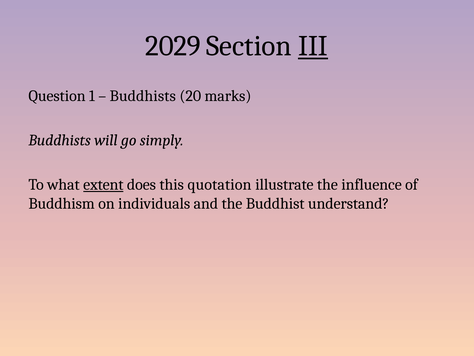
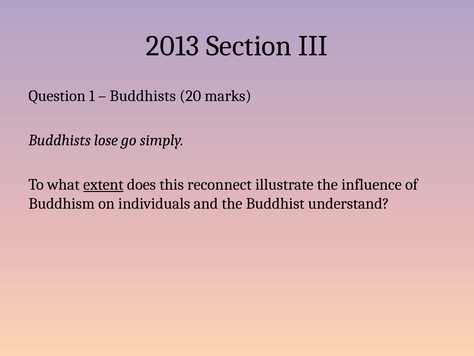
2029: 2029 -> 2013 (173, 46)
III underline: present -> none (313, 46)
will: will -> lose (106, 140)
quotation: quotation -> reconnect (220, 184)
